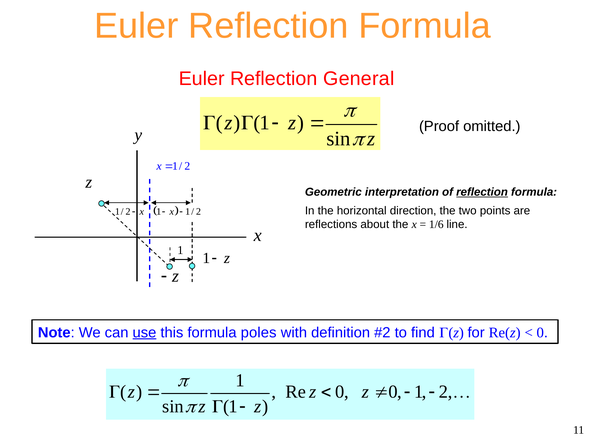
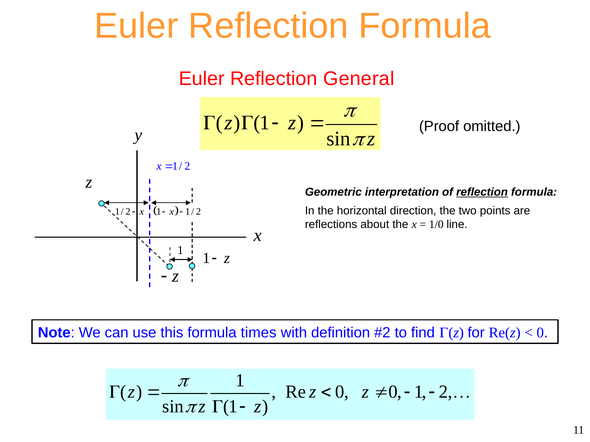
1/6: 1/6 -> 1/0 (436, 225)
use underline: present -> none (144, 333)
poles: poles -> times (259, 333)
